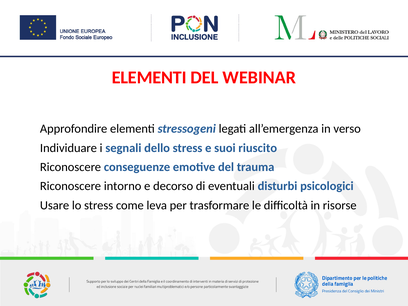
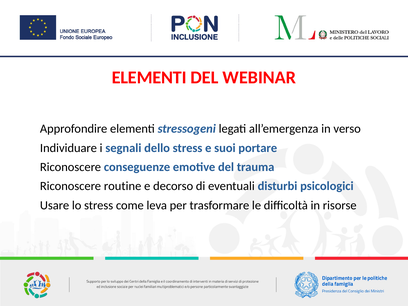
riuscito: riuscito -> portare (258, 148)
intorno: intorno -> routine (123, 186)
